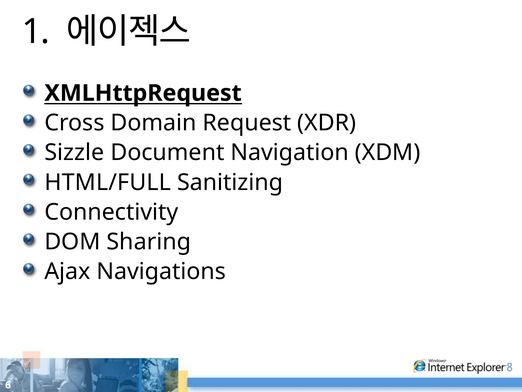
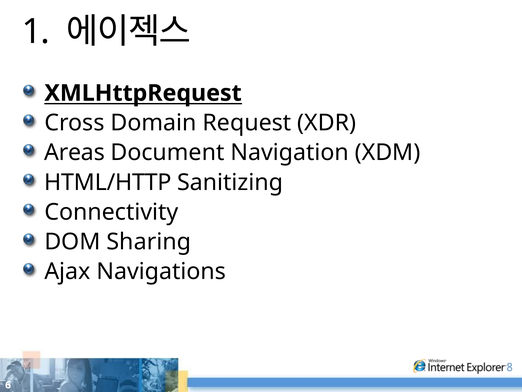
Sizzle: Sizzle -> Areas (75, 152)
HTML/FULL: HTML/FULL -> HTML/HTTP (108, 182)
